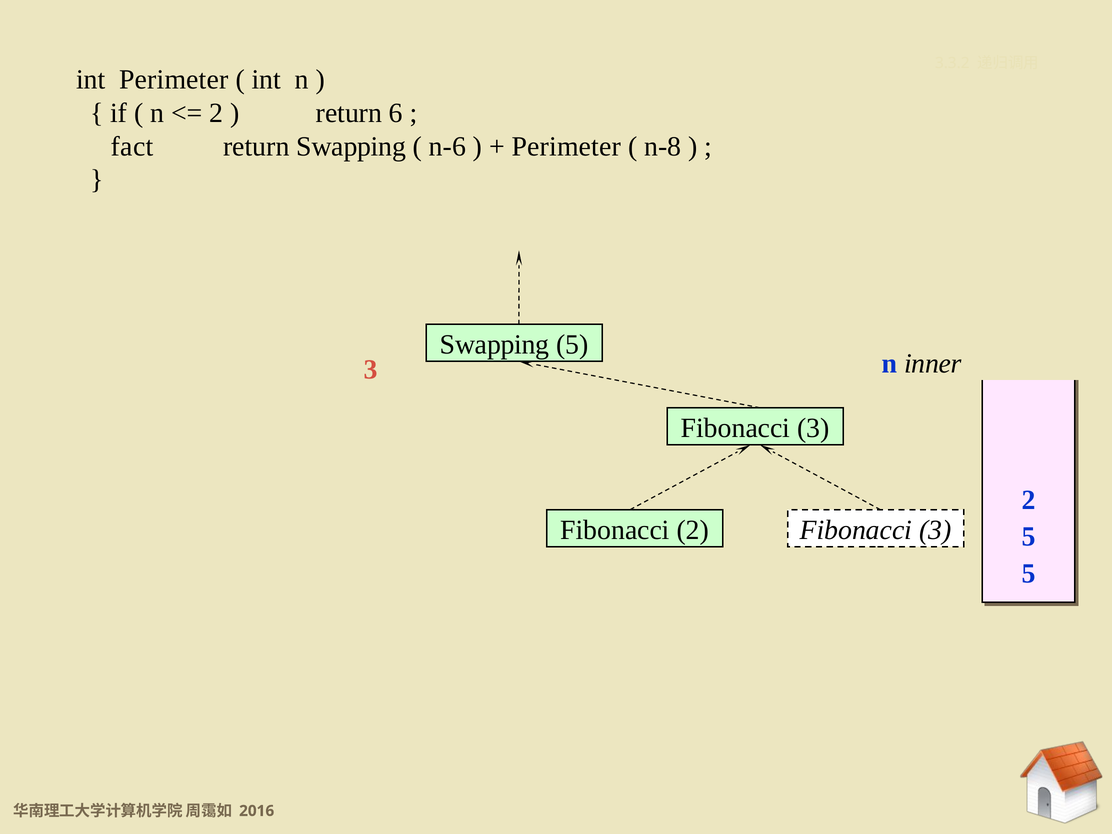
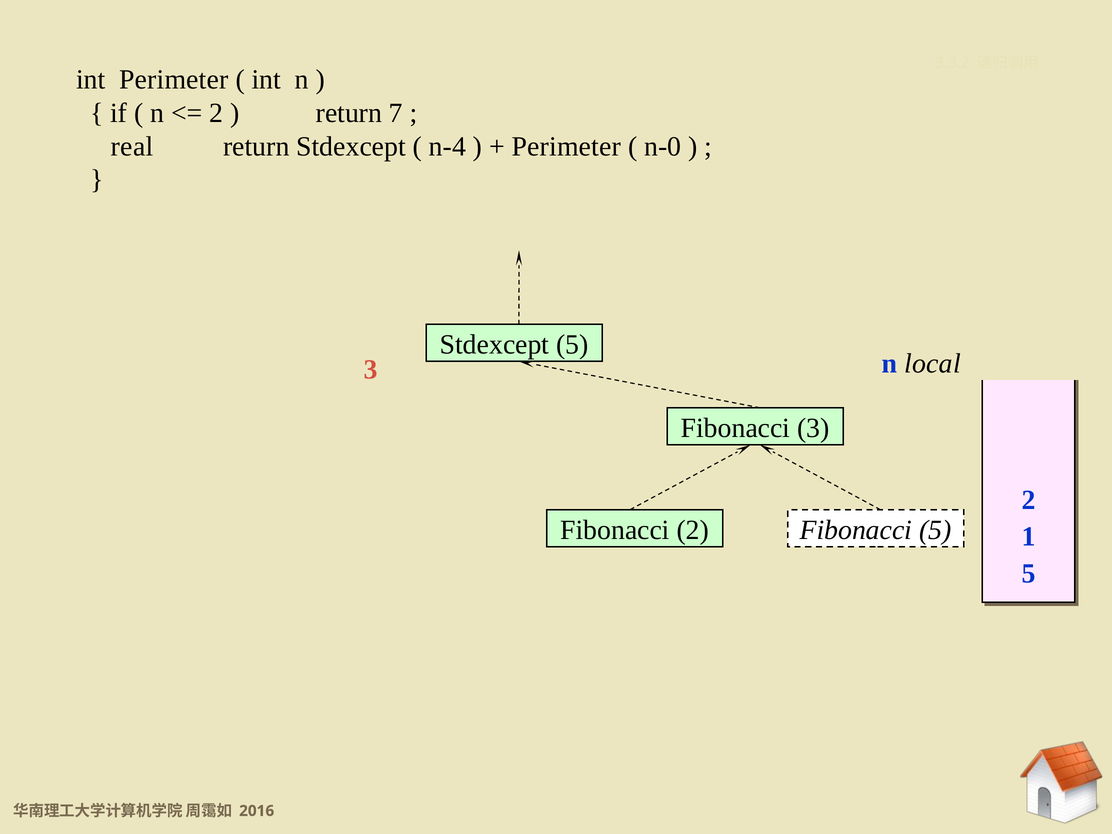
6: 6 -> 7 (396, 113)
fact: fact -> real (132, 146)
return Swapping: Swapping -> Stdexcept (351, 146)
n-6: n-6 -> n-4 (448, 146)
n-8: n-8 -> n-0 (663, 146)
Swapping: Swapping -> Stdexcept (495, 345)
inner: inner -> local (933, 363)
3: 3 -> 5 (935, 530)
2 5: 5 -> 1 (1029, 536)
